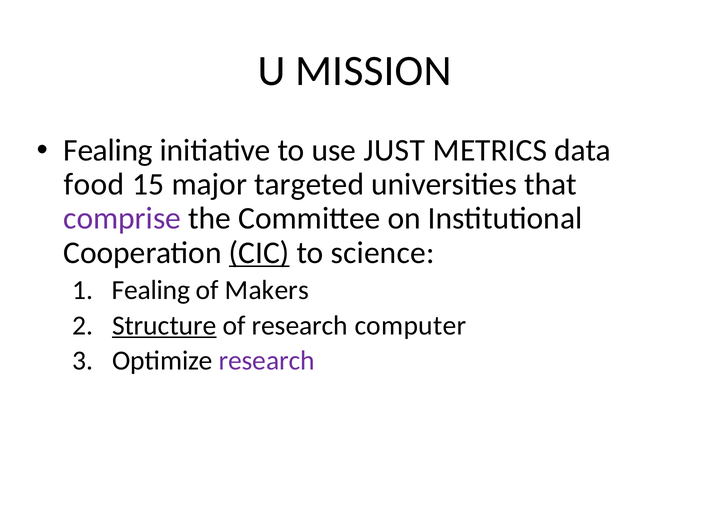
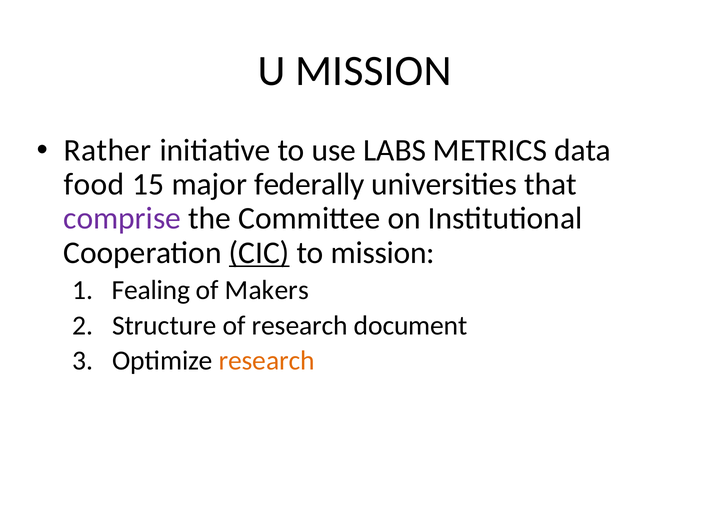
Fealing: Fealing -> Rather (108, 151)
JUST: JUST -> LABS (395, 151)
targeted: targeted -> federally (309, 185)
to science: science -> mission (383, 253)
Structure underline: present -> none (164, 326)
computer: computer -> document (411, 326)
research colour: purple -> orange (267, 361)
